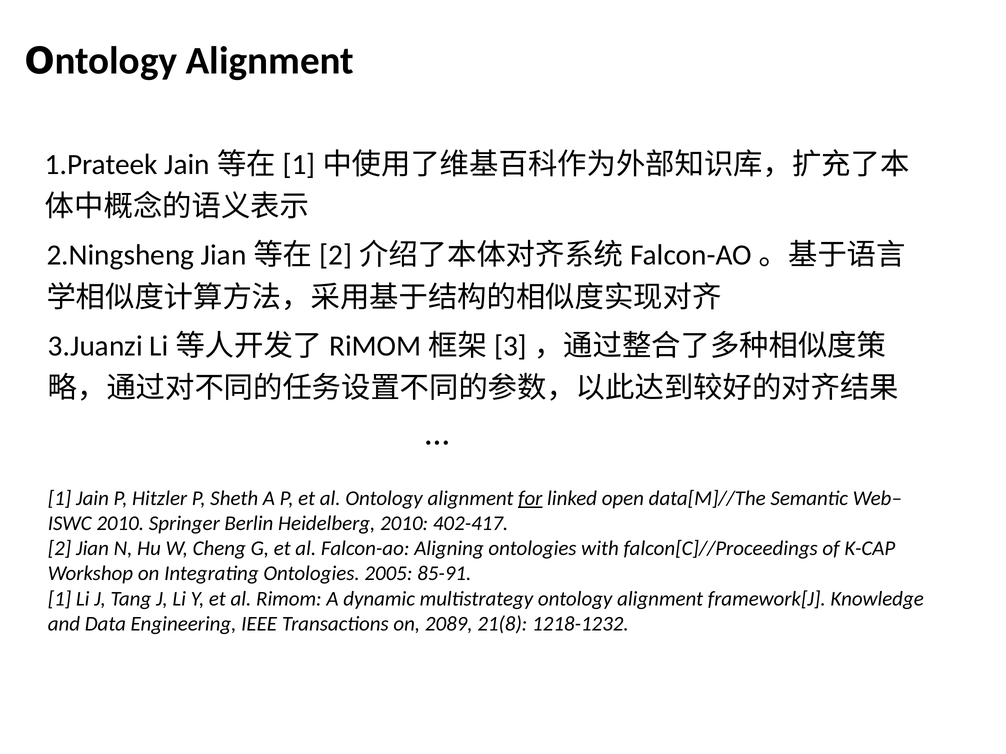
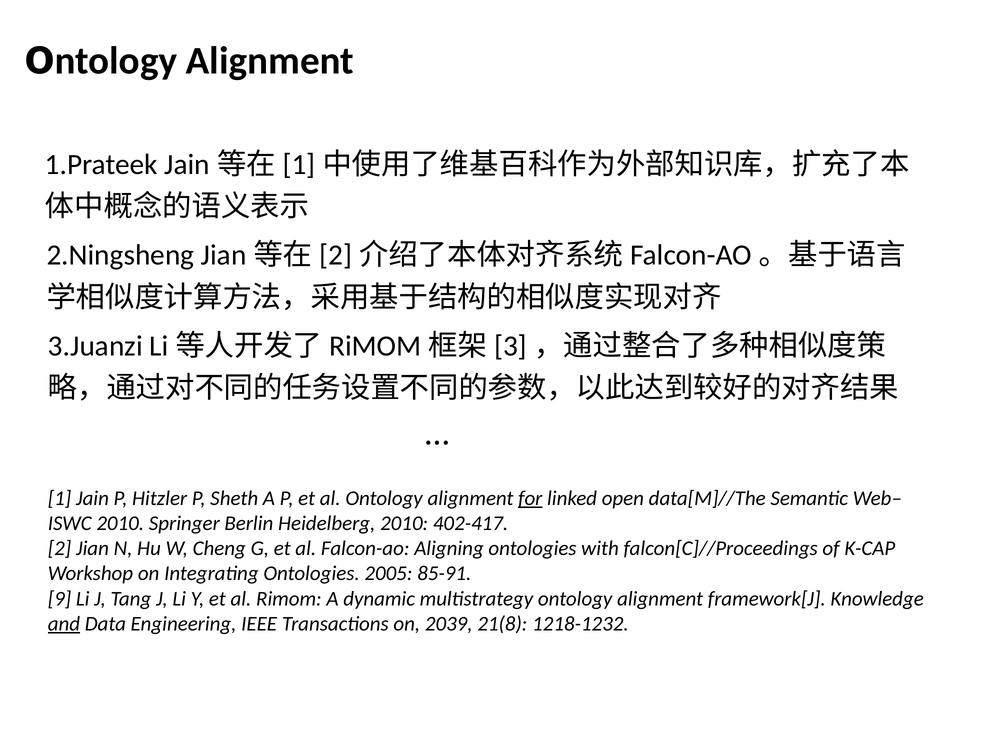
1: 1 -> 9 (59, 599)
and underline: none -> present (64, 624)
2089: 2089 -> 2039 (449, 624)
